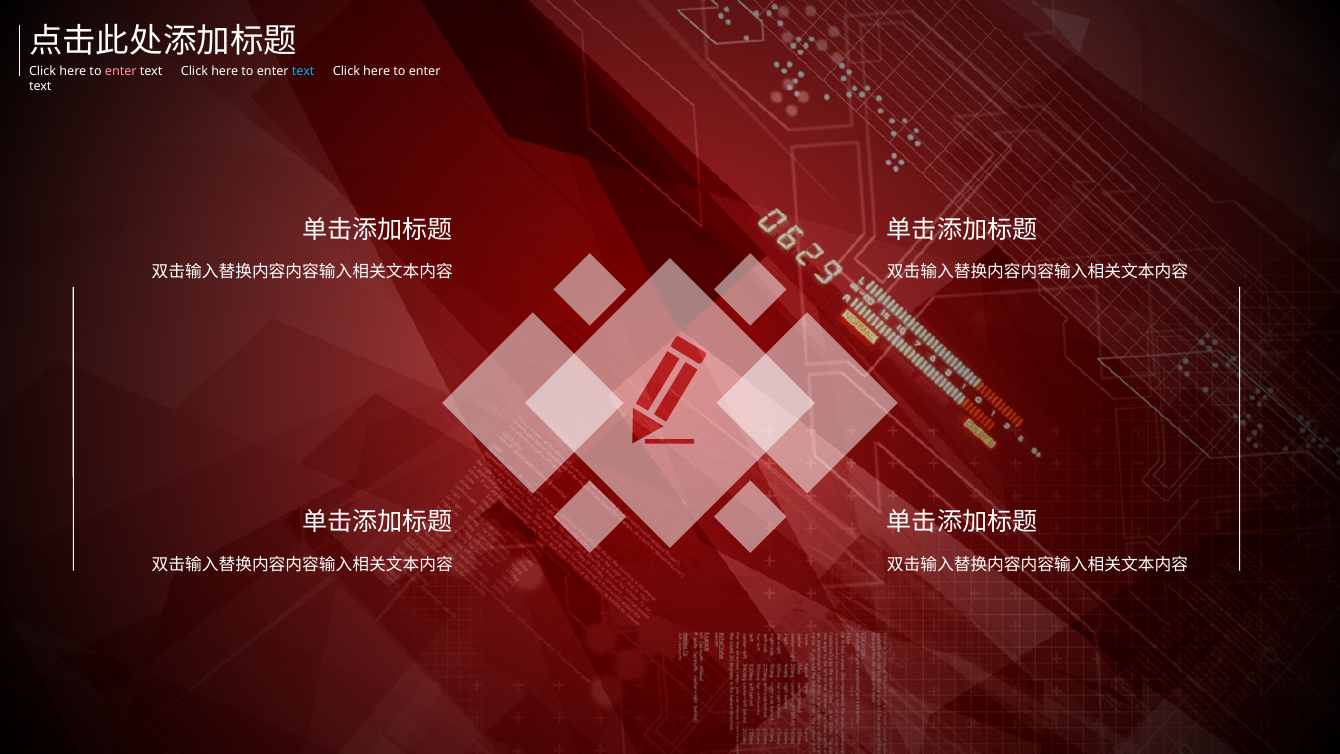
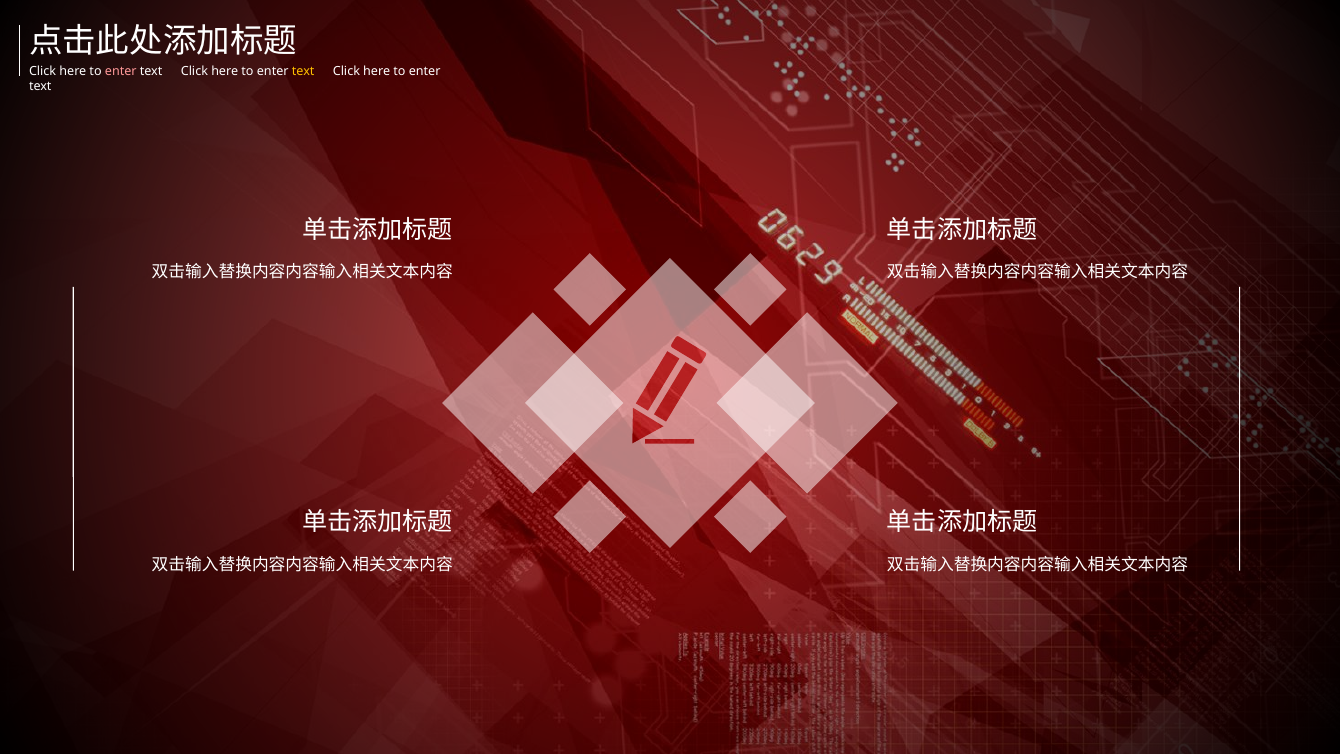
text colour: light blue -> yellow (303, 71)
